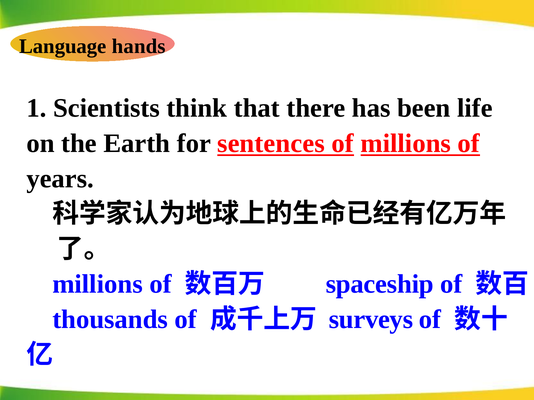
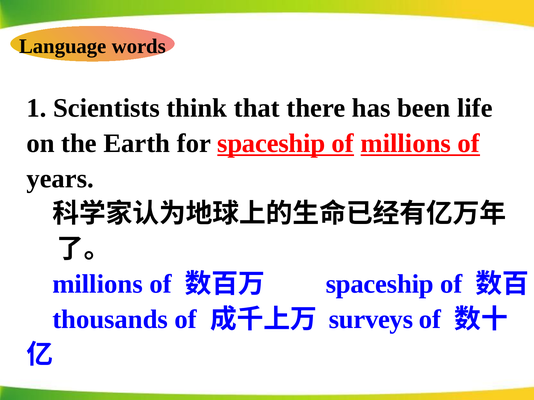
hands: hands -> words (139, 46)
sentences: sentences -> spaceship (271, 144)
